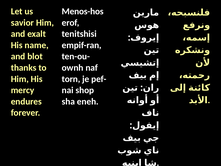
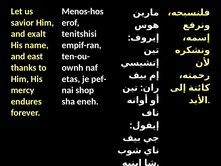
blot: blot -> east (35, 56)
torn: torn -> etas (71, 79)
